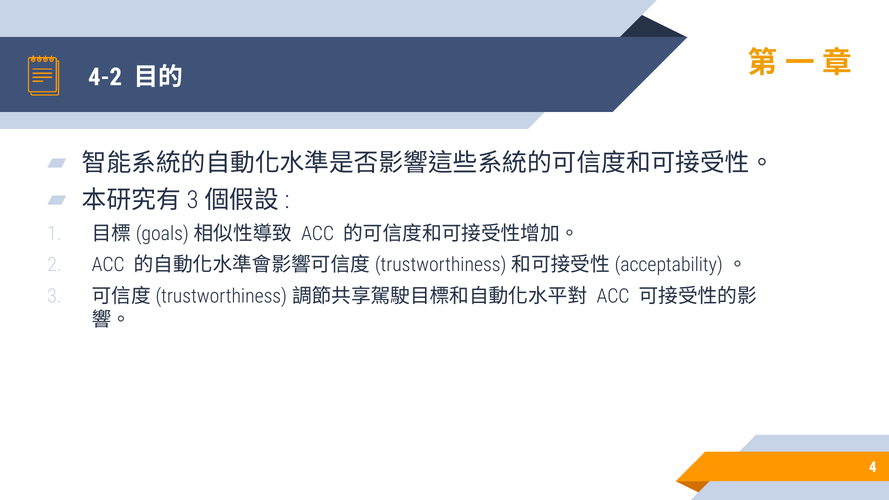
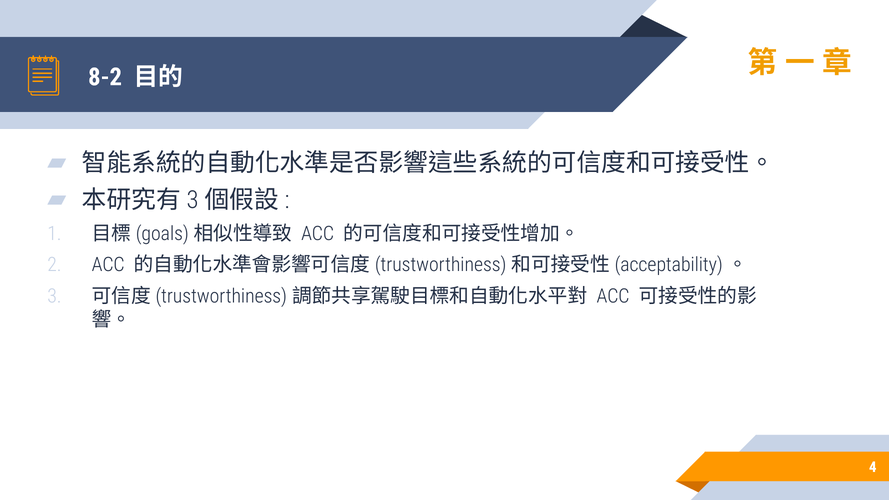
4-2: 4-2 -> 8-2 (105, 77)
